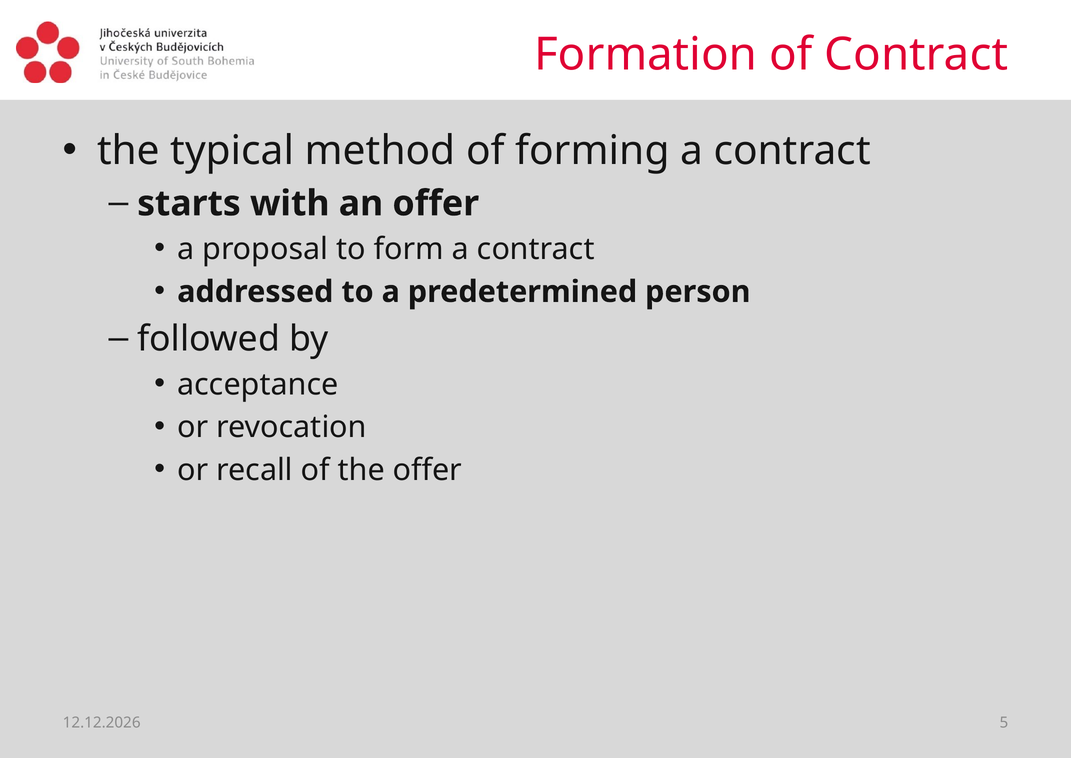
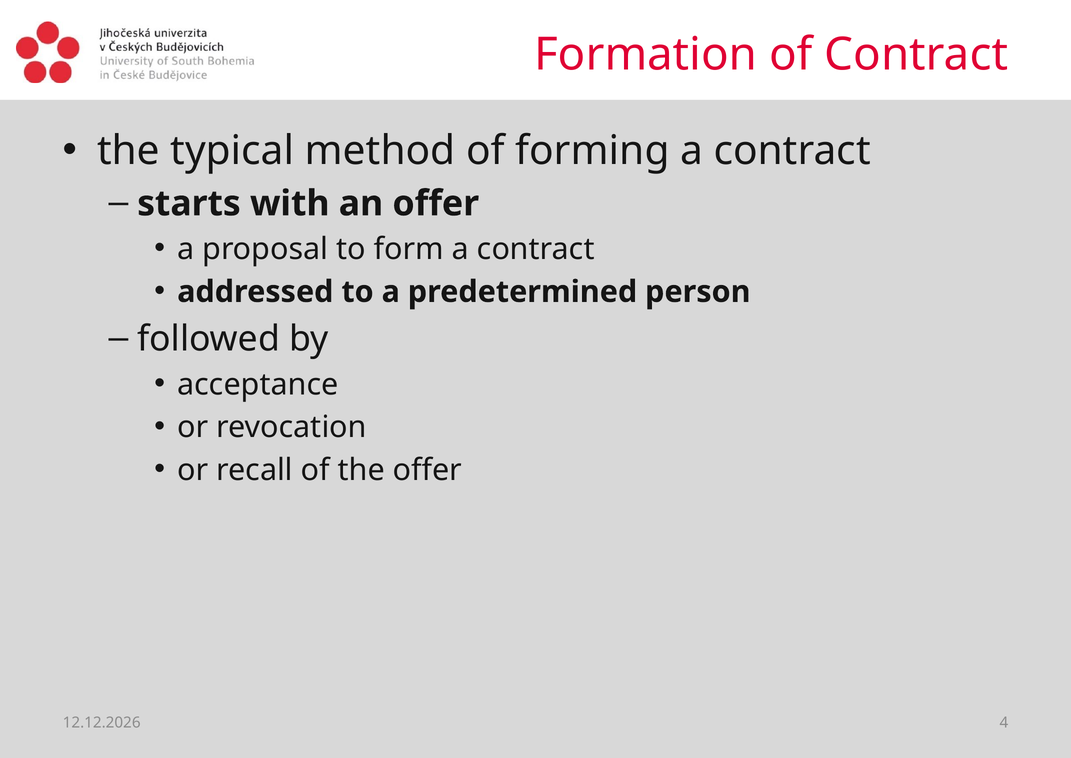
5: 5 -> 4 (1004, 722)
